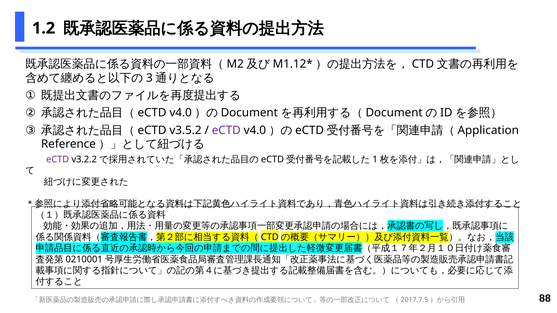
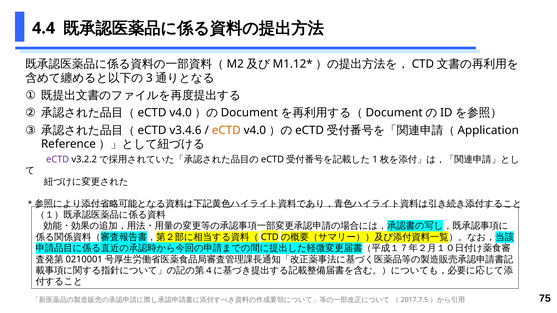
1.2: 1.2 -> 4.4 (44, 28)
v3.5.2: v3.5.2 -> v3.4.6 (185, 130)
eCTD colour: purple -> orange (226, 130)
88: 88 -> 75 (545, 299)
